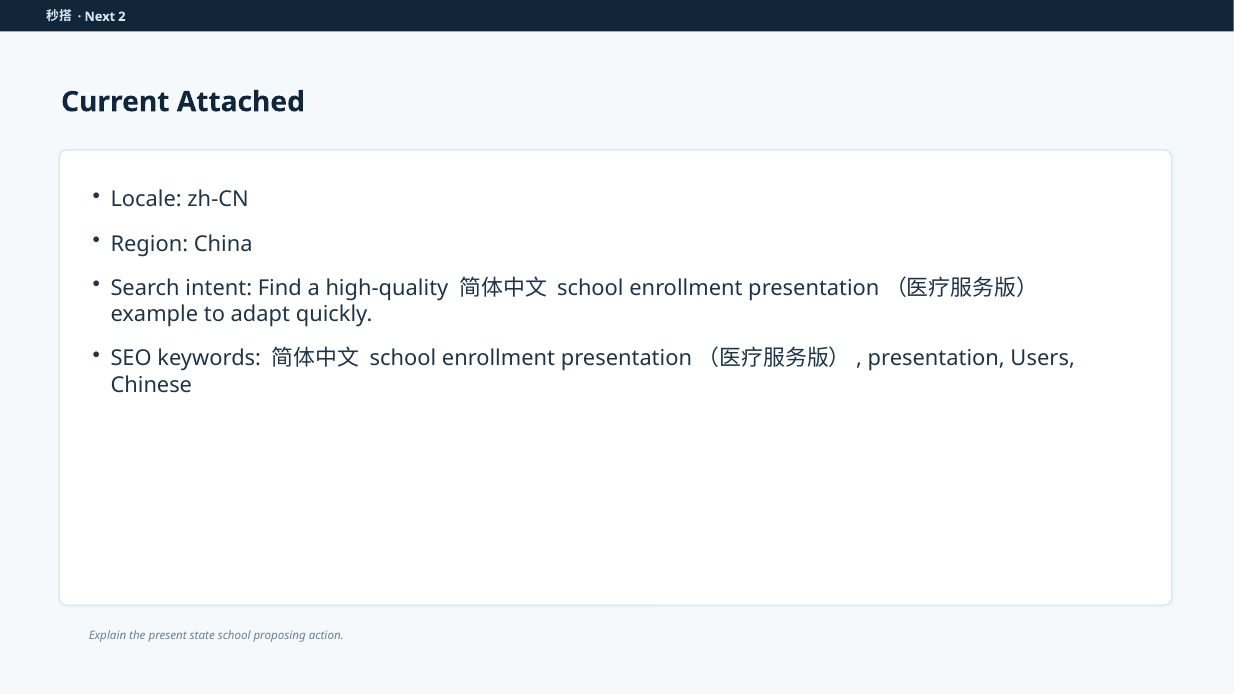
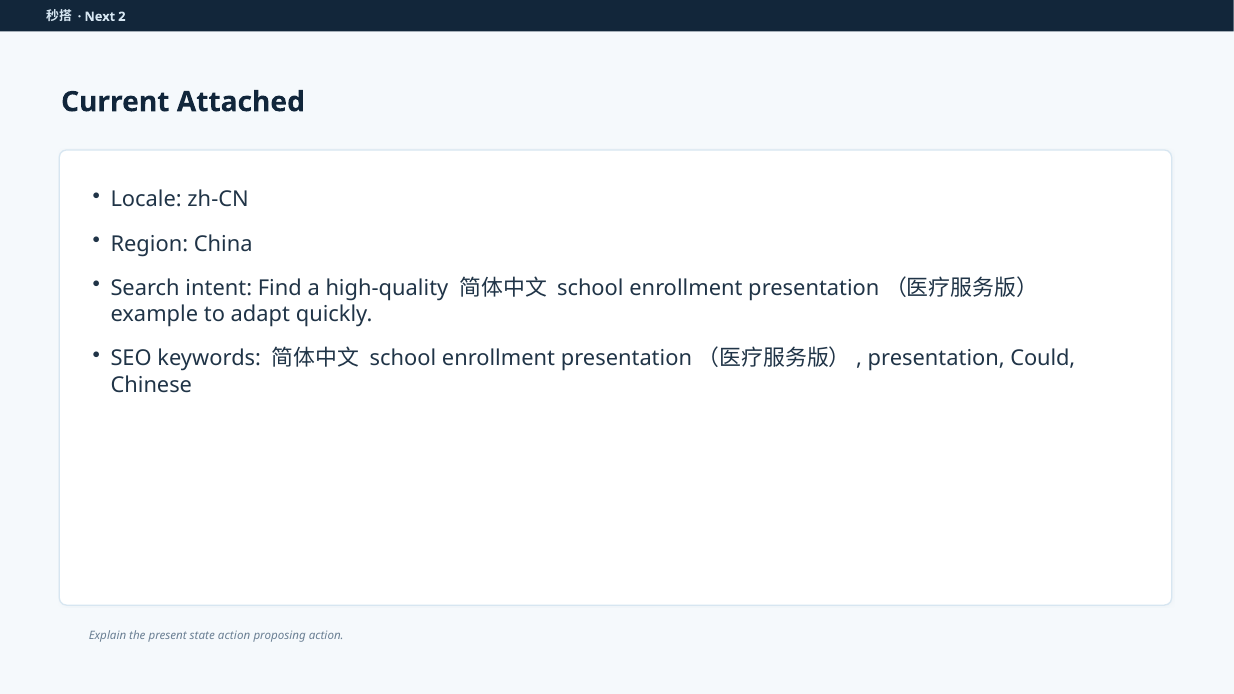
Users: Users -> Could (1043, 359)
state school: school -> action (234, 636)
